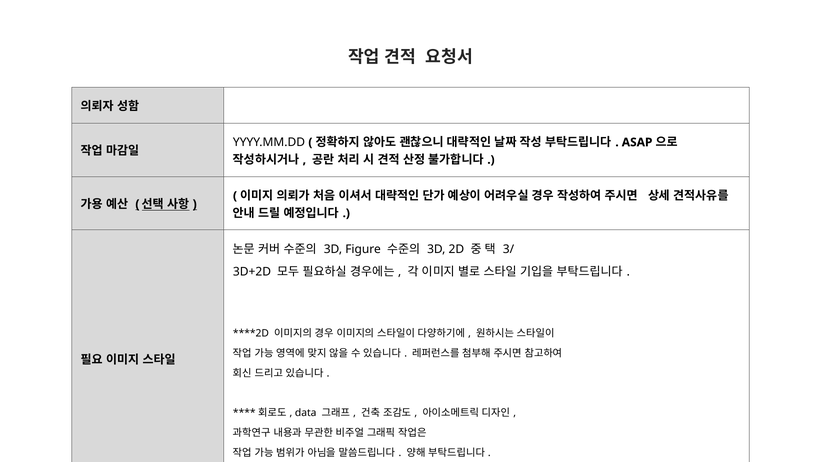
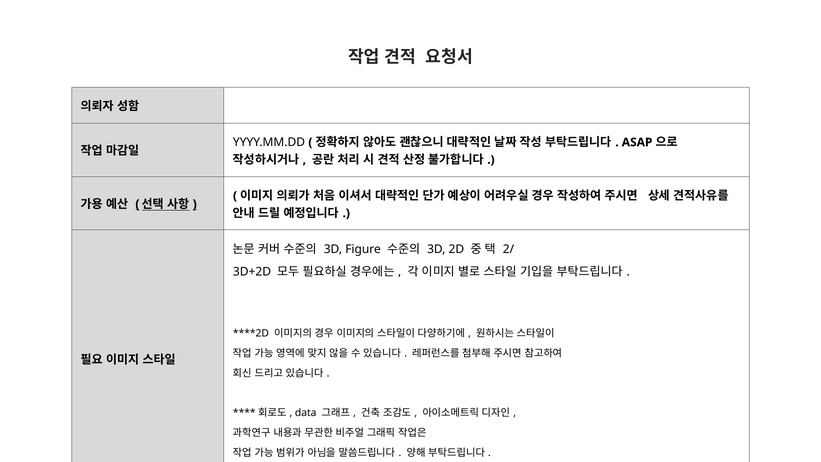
3/: 3/ -> 2/ (508, 249)
